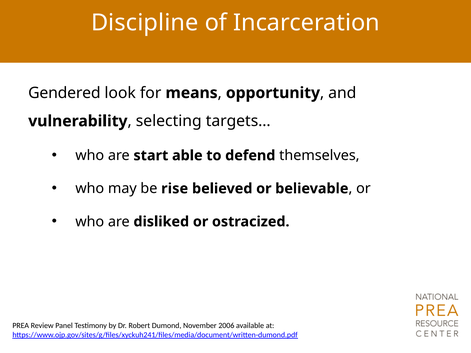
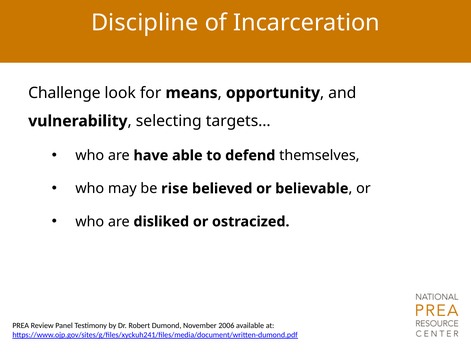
Gendered: Gendered -> Challenge (64, 93)
start: start -> have (151, 156)
